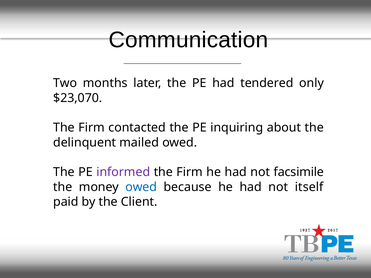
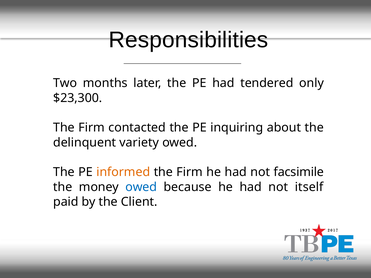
Communication: Communication -> Responsibilities (188, 40)
$23,070: $23,070 -> $23,300 (78, 98)
mailed: mailed -> variety (139, 143)
informed colour: purple -> orange (123, 172)
